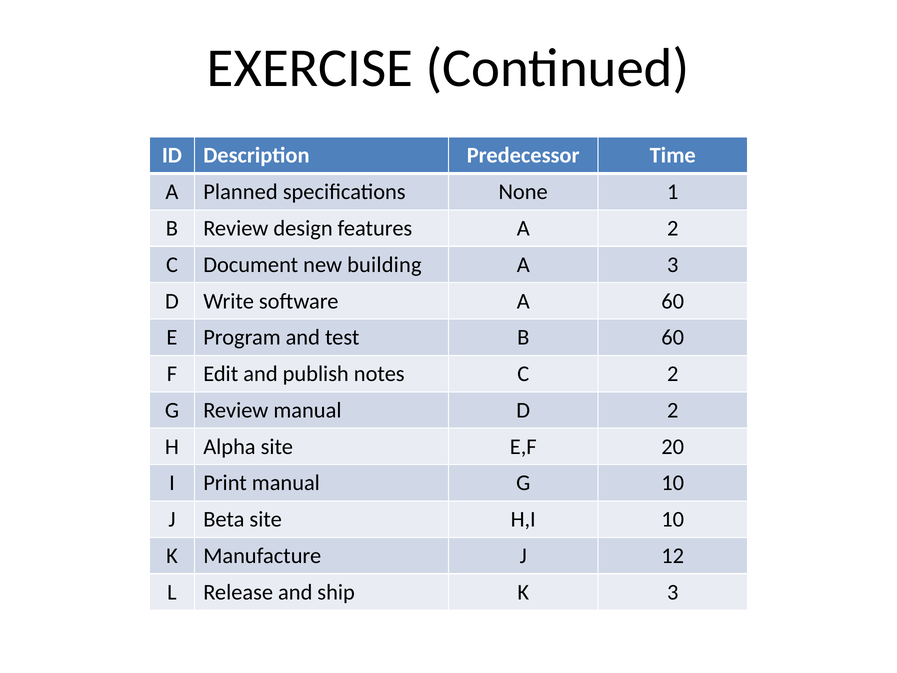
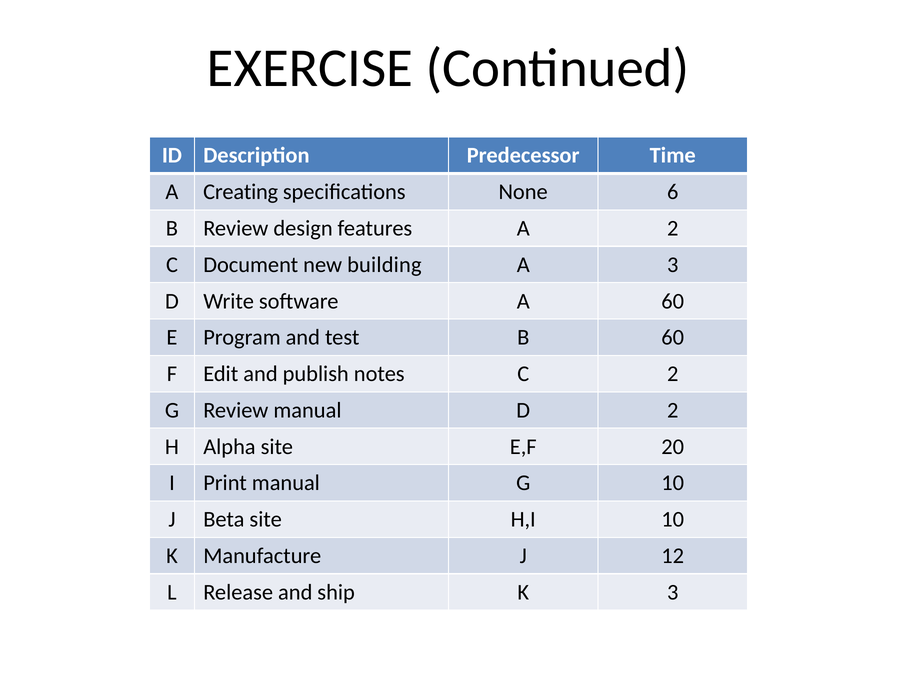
Planned: Planned -> Creating (241, 192)
1: 1 -> 6 (673, 192)
